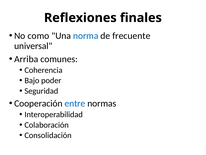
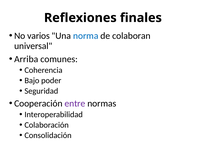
como: como -> varios (38, 36)
frecuente: frecuente -> colaboran (131, 36)
entre colour: blue -> purple (75, 103)
